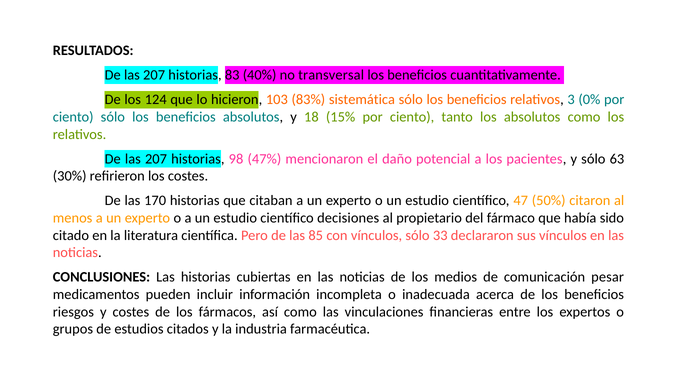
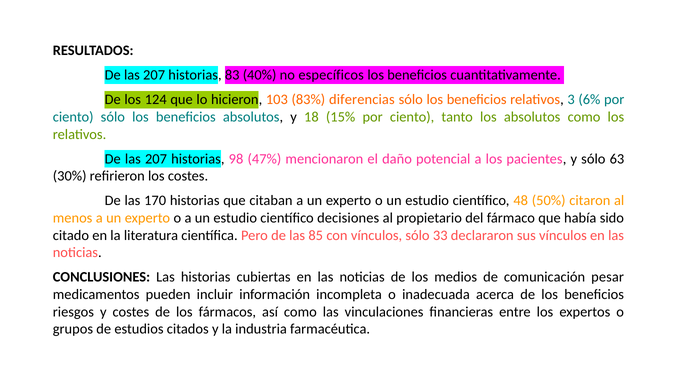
transversal: transversal -> específicos (331, 75)
sistemática: sistemática -> diferencias (362, 100)
0%: 0% -> 6% (589, 100)
47: 47 -> 48 (521, 201)
